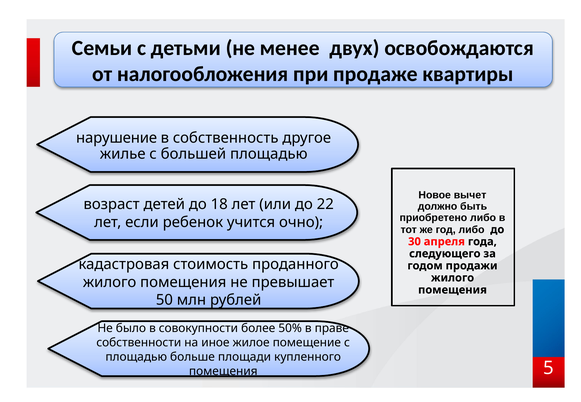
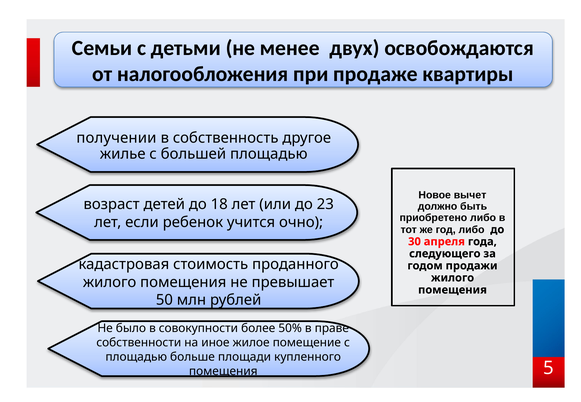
нарушение: нарушение -> получении (116, 138)
22: 22 -> 23 (325, 204)
